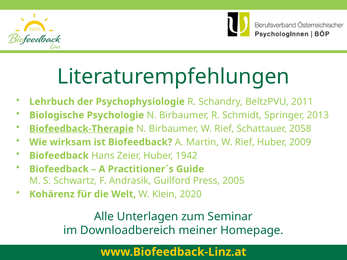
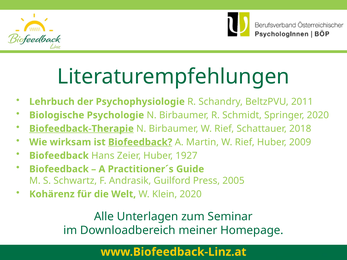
Springer 2013: 2013 -> 2020 (318, 115)
2058: 2058 -> 2018 (300, 129)
Biofeedback underline: none -> present (140, 142)
1942: 1942 -> 1927 (186, 156)
